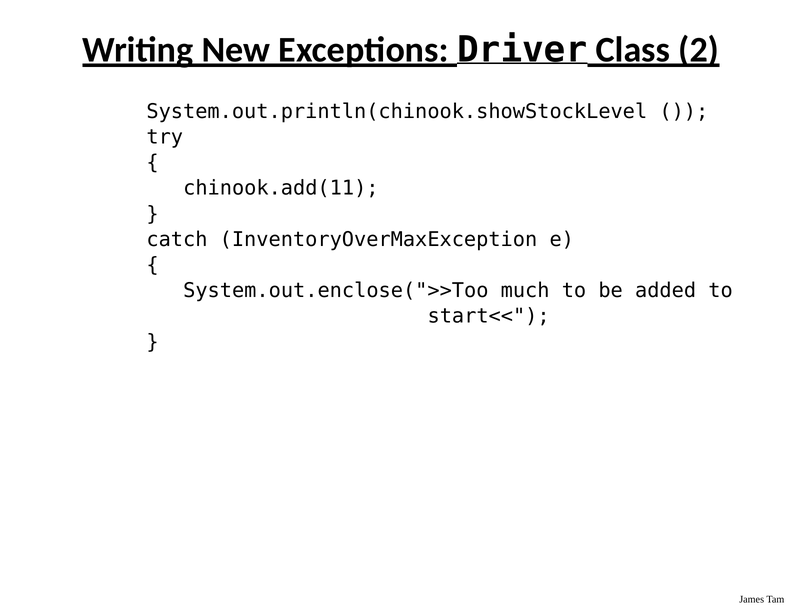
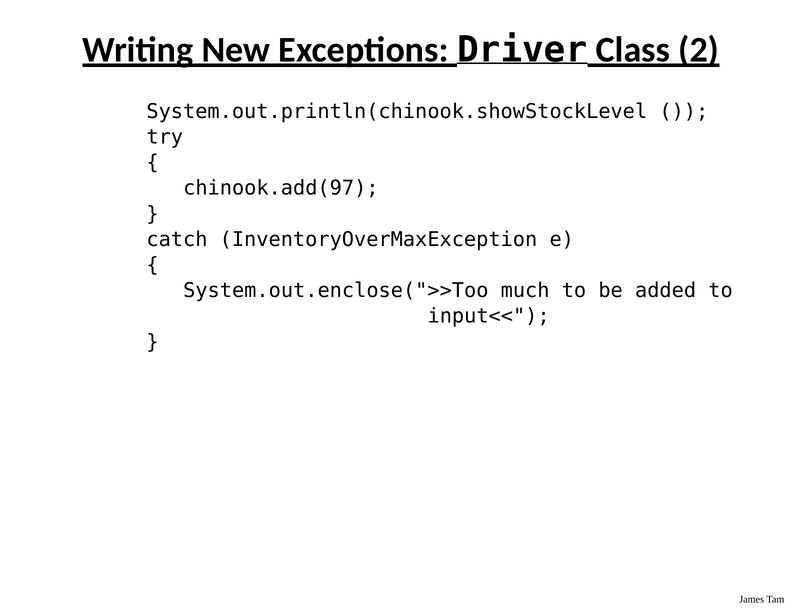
chinook.add(11: chinook.add(11 -> chinook.add(97 (281, 188)
start<<: start<< -> input<< (489, 316)
